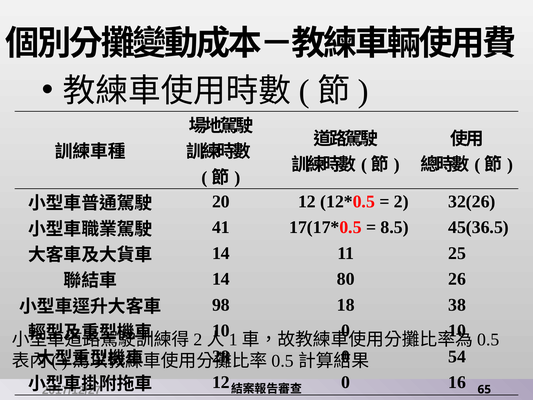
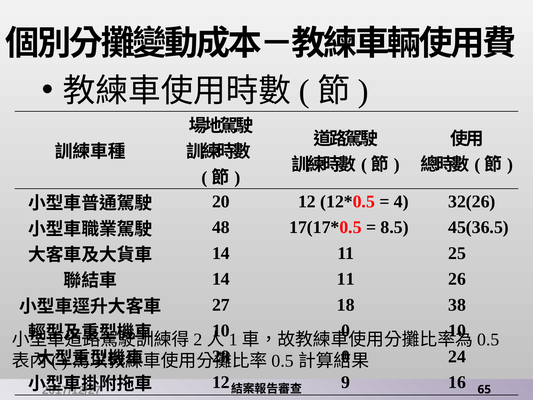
2: 2 -> 4 (401, 202)
41: 41 -> 48 (221, 227)
80: 80 -> 11 (346, 279)
98: 98 -> 27 (221, 305)
54: 54 -> 24 (457, 356)
12 0: 0 -> 9 (346, 382)
